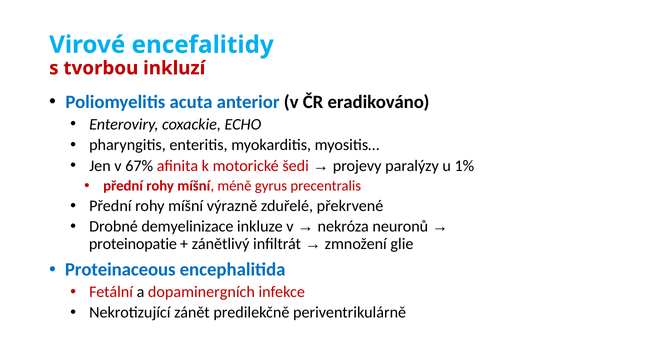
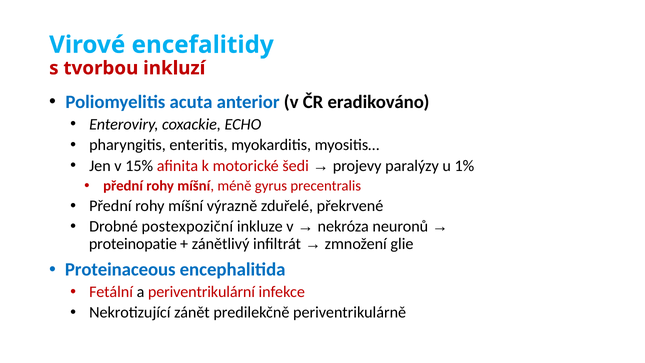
67%: 67% -> 15% (139, 166)
demyelinizace: demyelinizace -> postexpoziční (187, 226)
dopaminergních: dopaminergních -> periventrikulární (202, 292)
